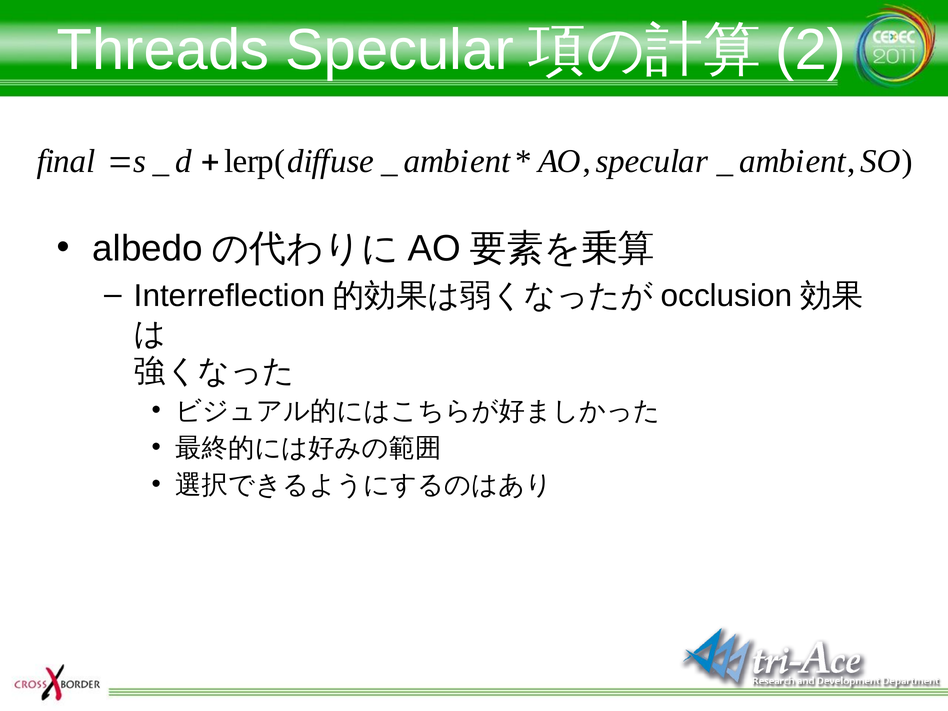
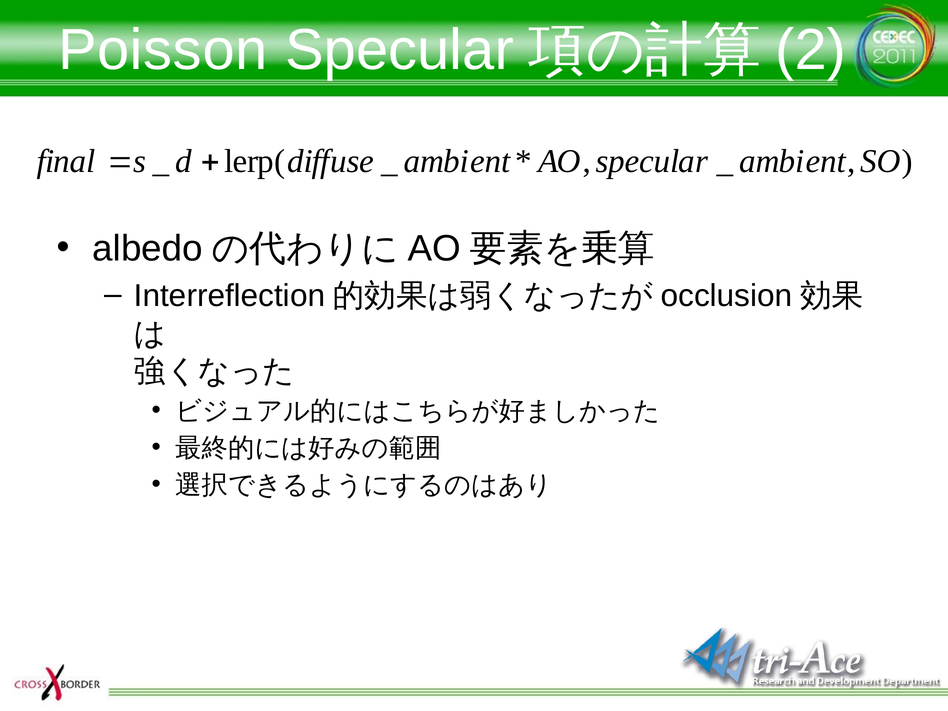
Threads: Threads -> Poisson (163, 50)
